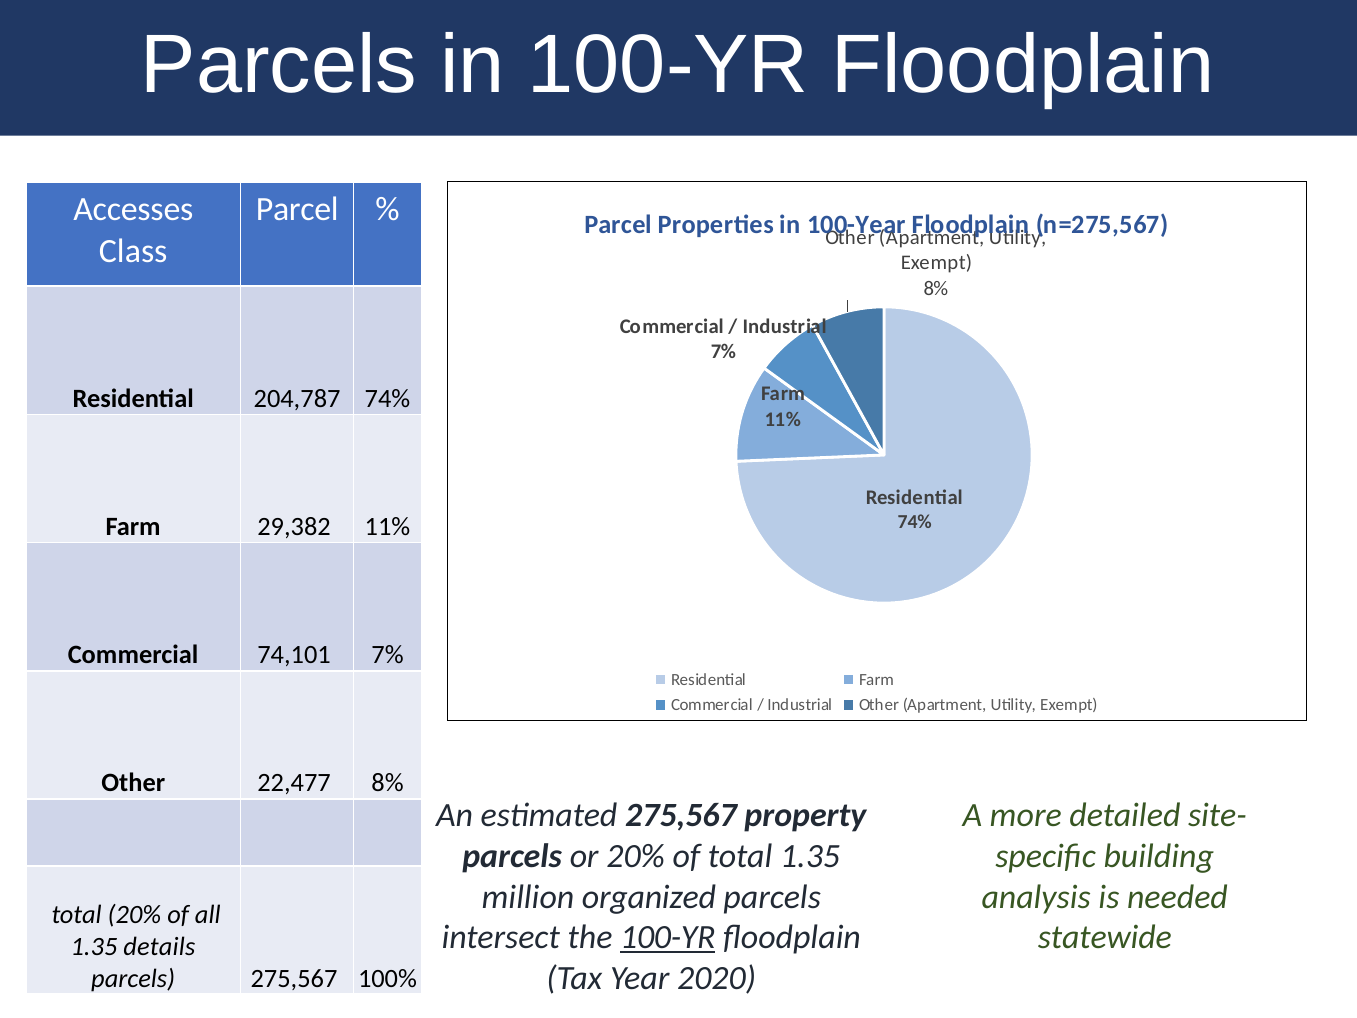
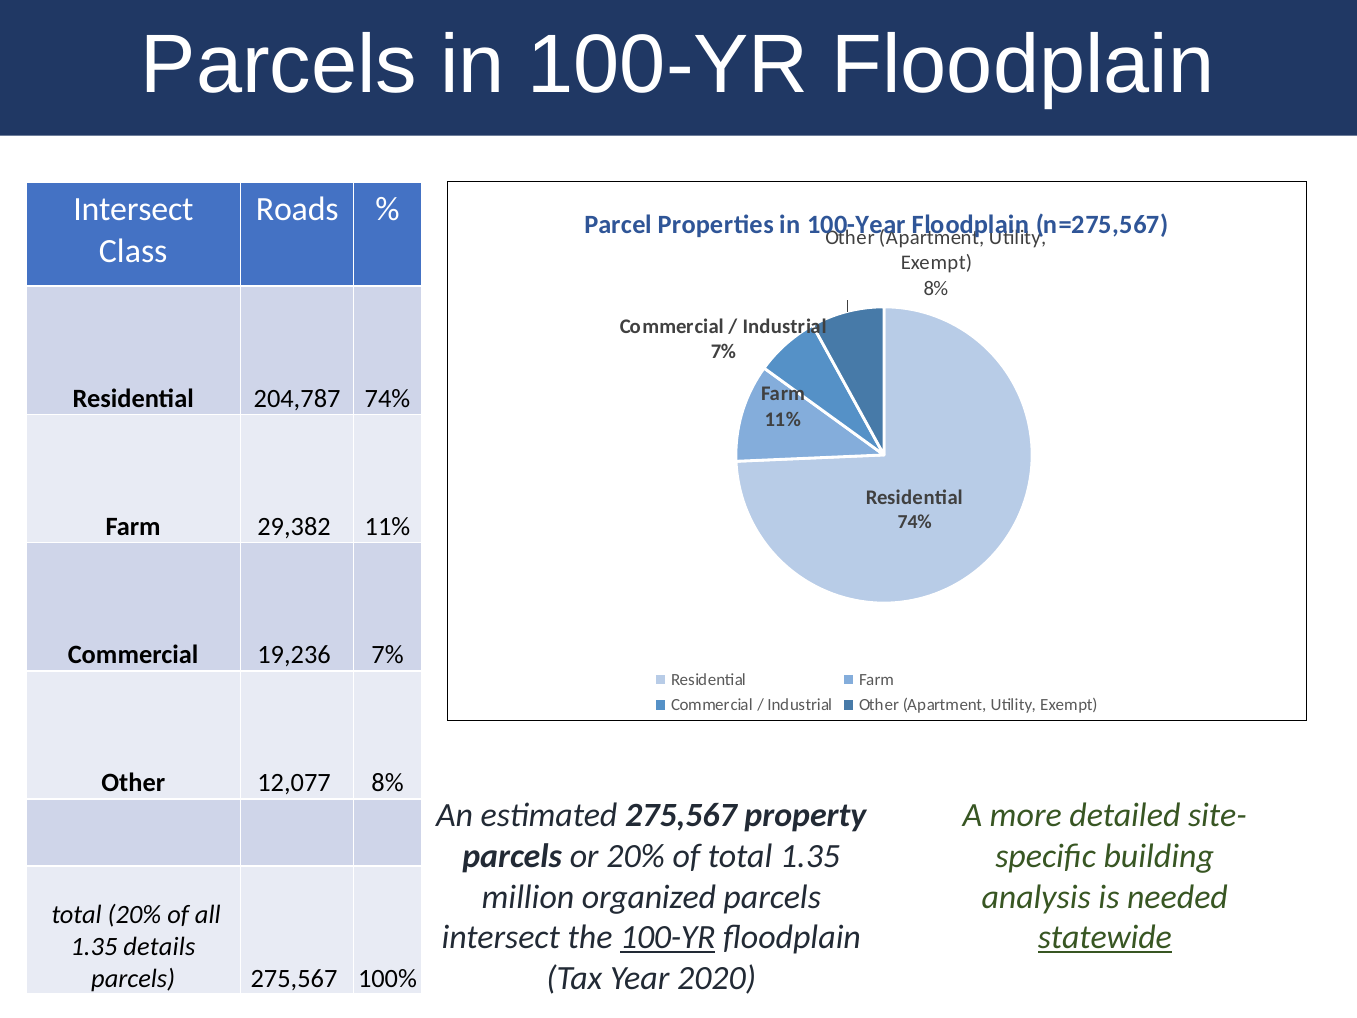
Accesses: Accesses -> Intersect (133, 210)
Parcel: Parcel -> Roads (297, 210)
74,101: 74,101 -> 19,236 (294, 655)
22,477: 22,477 -> 12,077 (294, 783)
statewide underline: none -> present (1105, 938)
